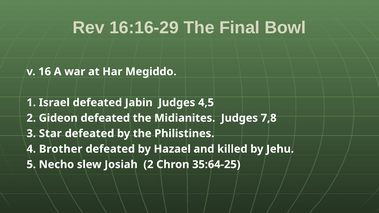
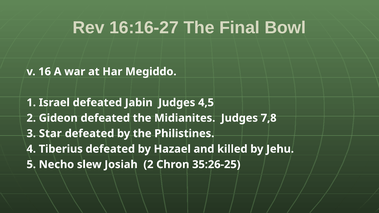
16:16-29: 16:16-29 -> 16:16-27 (144, 28)
Brother: Brother -> Tiberius (61, 149)
35:64-25: 35:64-25 -> 35:26-25 (216, 165)
